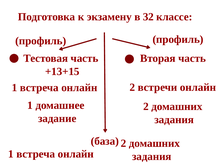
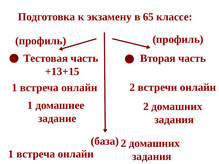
32: 32 -> 65 (148, 17)
